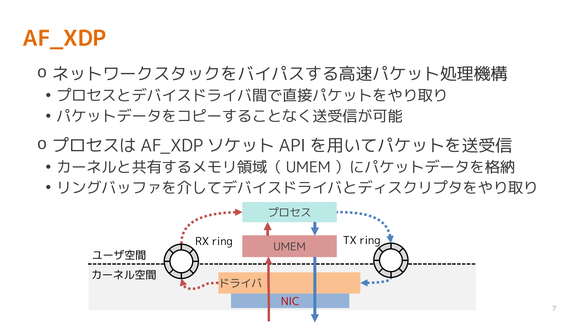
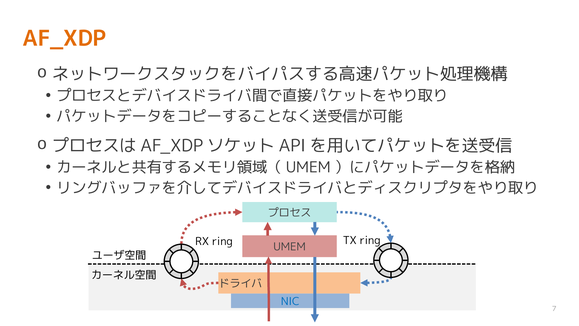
NIC colour: red -> blue (290, 301)
